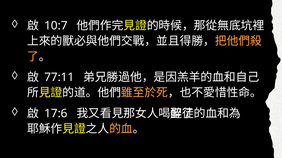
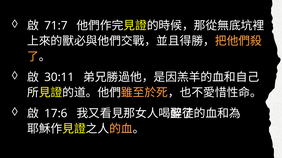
10:7: 10:7 -> 71:7 (56, 26)
77:11: 77:11 -> 30:11 (59, 78)
